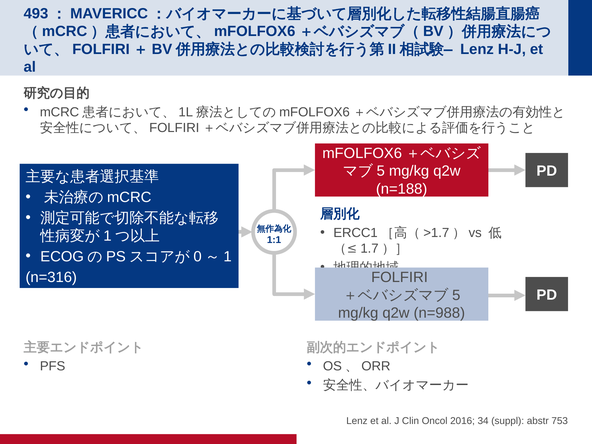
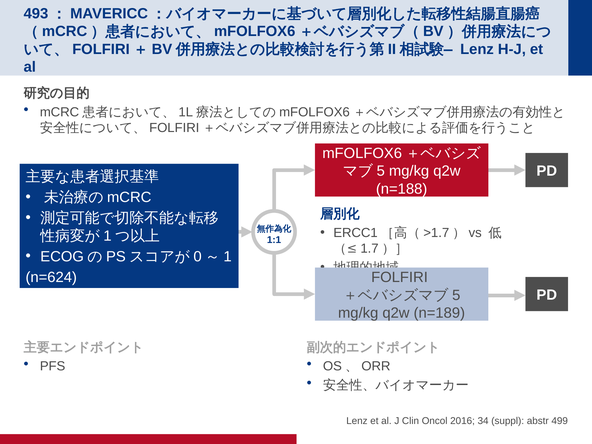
n=316: n=316 -> n=624 (51, 277)
n=988: n=988 -> n=189 (439, 313)
753: 753 -> 499 (560, 421)
